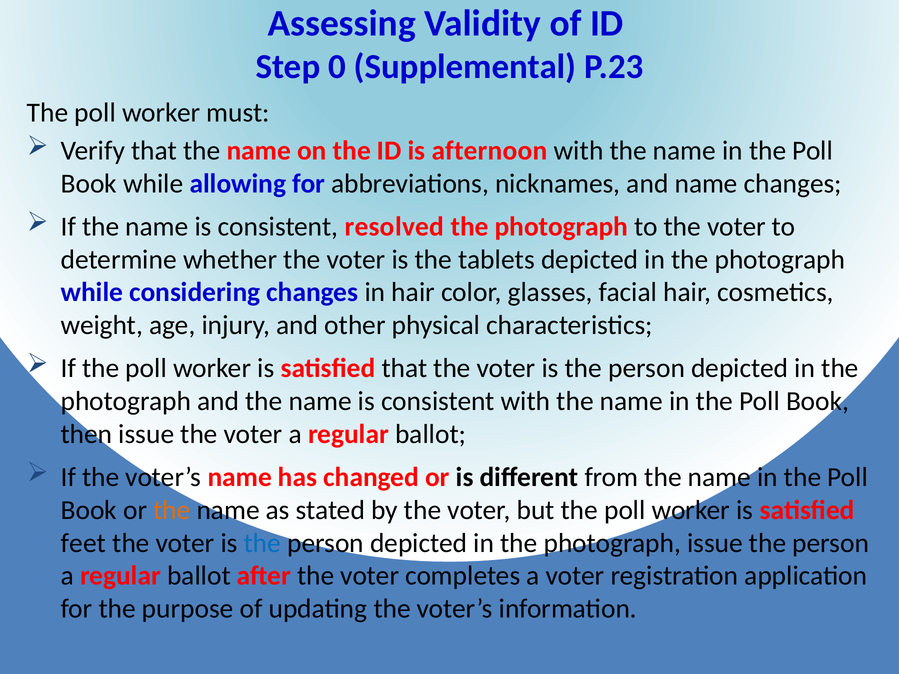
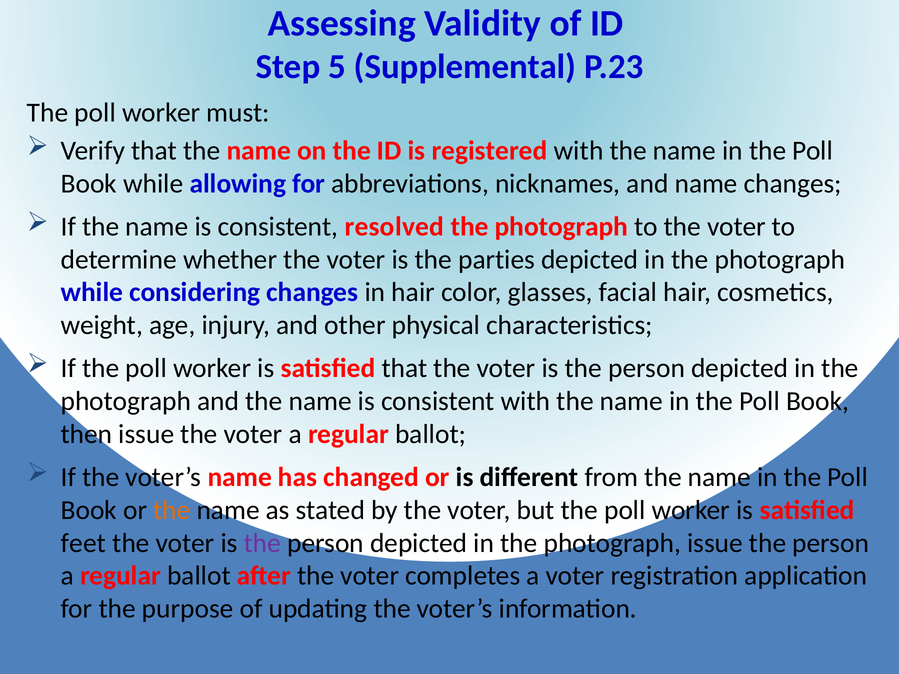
0: 0 -> 5 (337, 67)
afternoon: afternoon -> registered (490, 151)
tablets: tablets -> parties (496, 260)
the colour: blue -> purple (262, 543)
